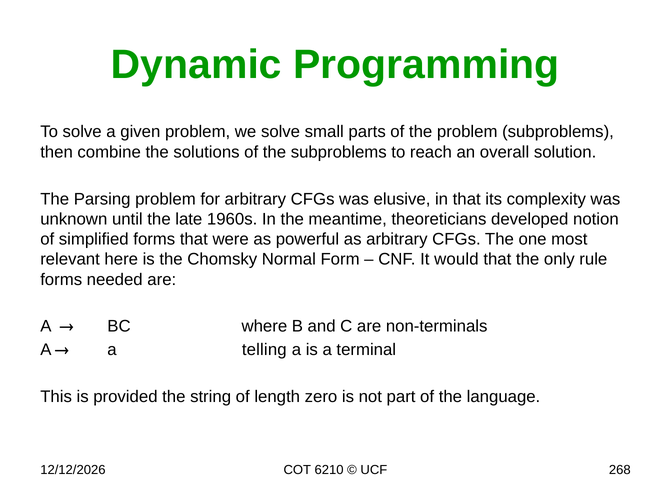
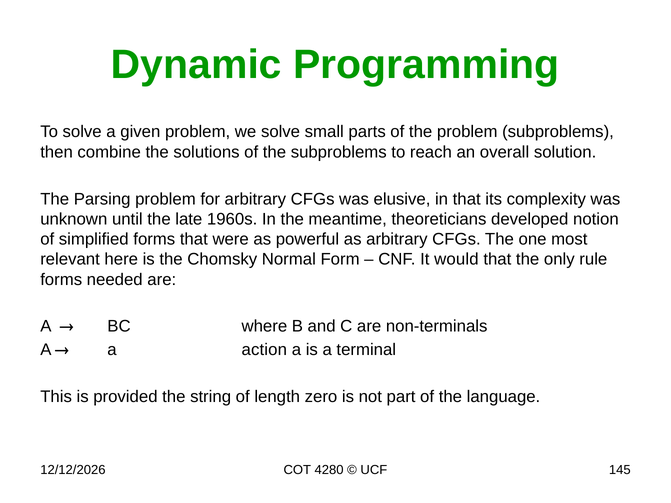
telling: telling -> action (264, 350)
6210: 6210 -> 4280 (329, 470)
268: 268 -> 145 (620, 470)
